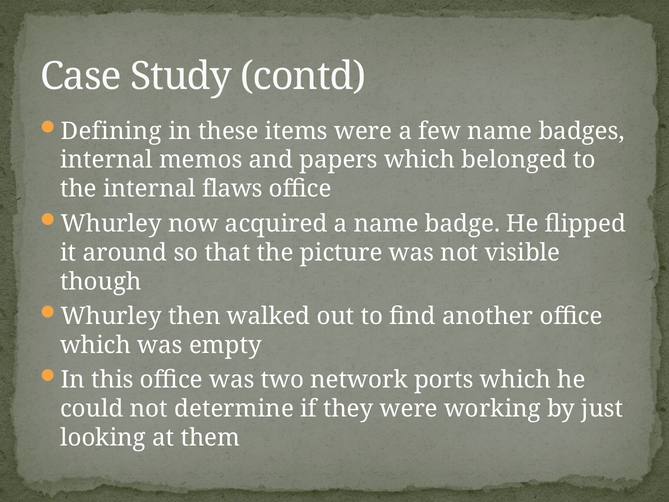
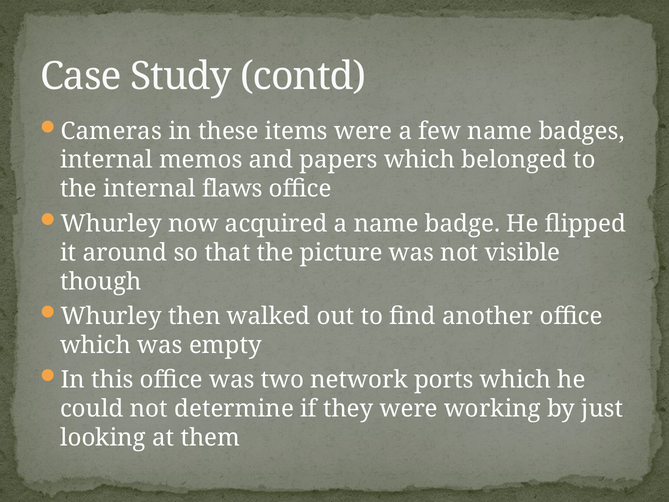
Defining: Defining -> Cameras (111, 131)
